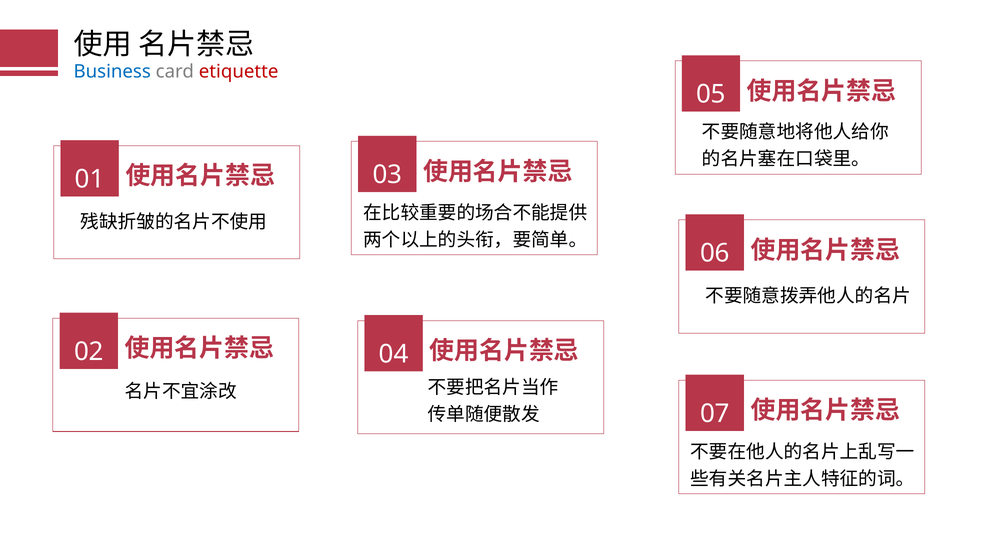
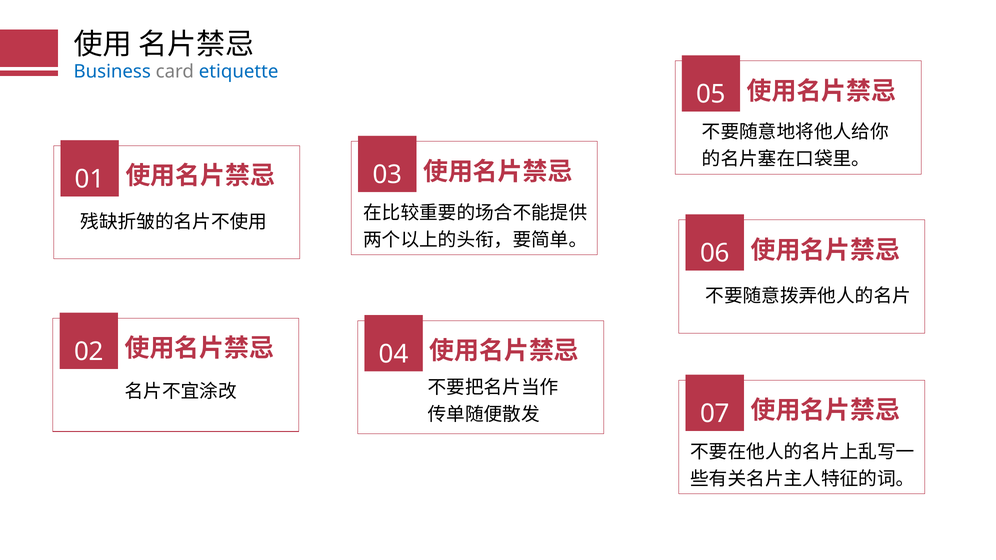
etiquette colour: red -> blue (239, 72)
